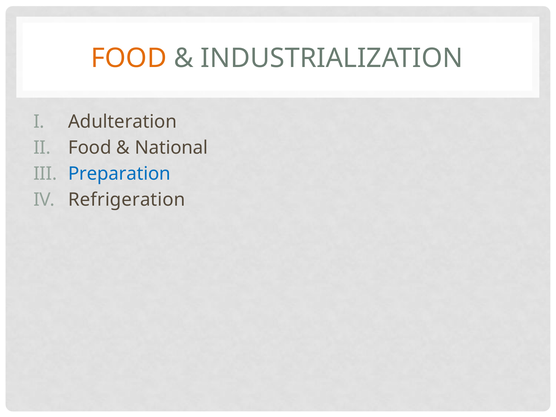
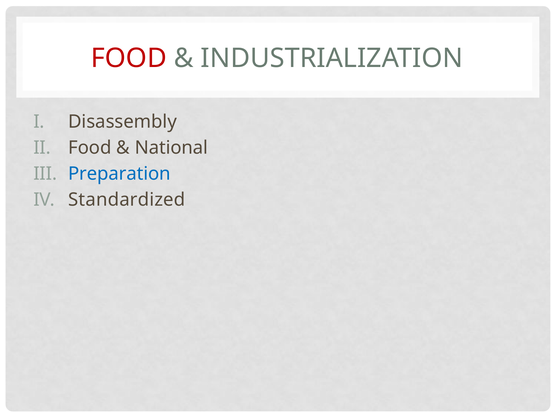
FOOD colour: orange -> red (129, 58)
Adulteration: Adulteration -> Disassembly (122, 122)
Refrigeration: Refrigeration -> Standardized (127, 200)
